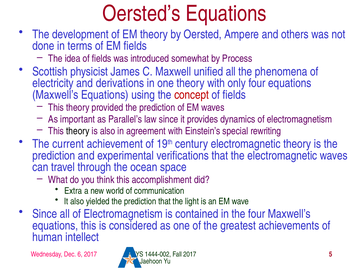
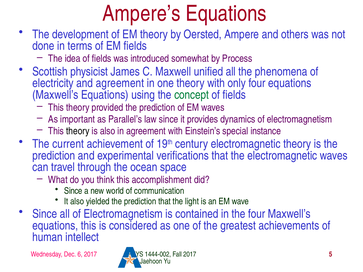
Oersted’s: Oersted’s -> Ampere’s (141, 14)
and derivations: derivations -> agreement (120, 83)
concept colour: red -> green (192, 95)
rewriting: rewriting -> instance (266, 131)
Extra: Extra -> Since (73, 191)
